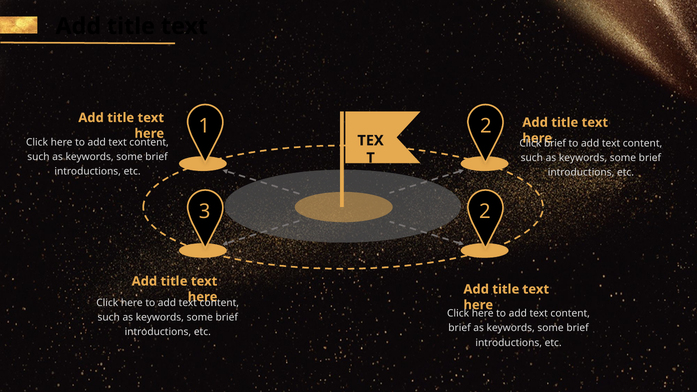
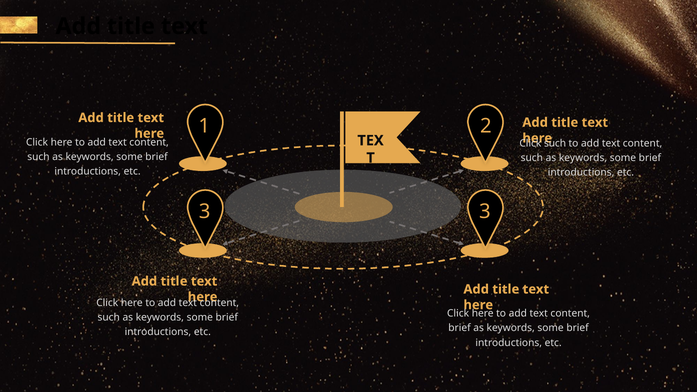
brief: brief -> such (555, 143)
3 2: 2 -> 3 (485, 211)
